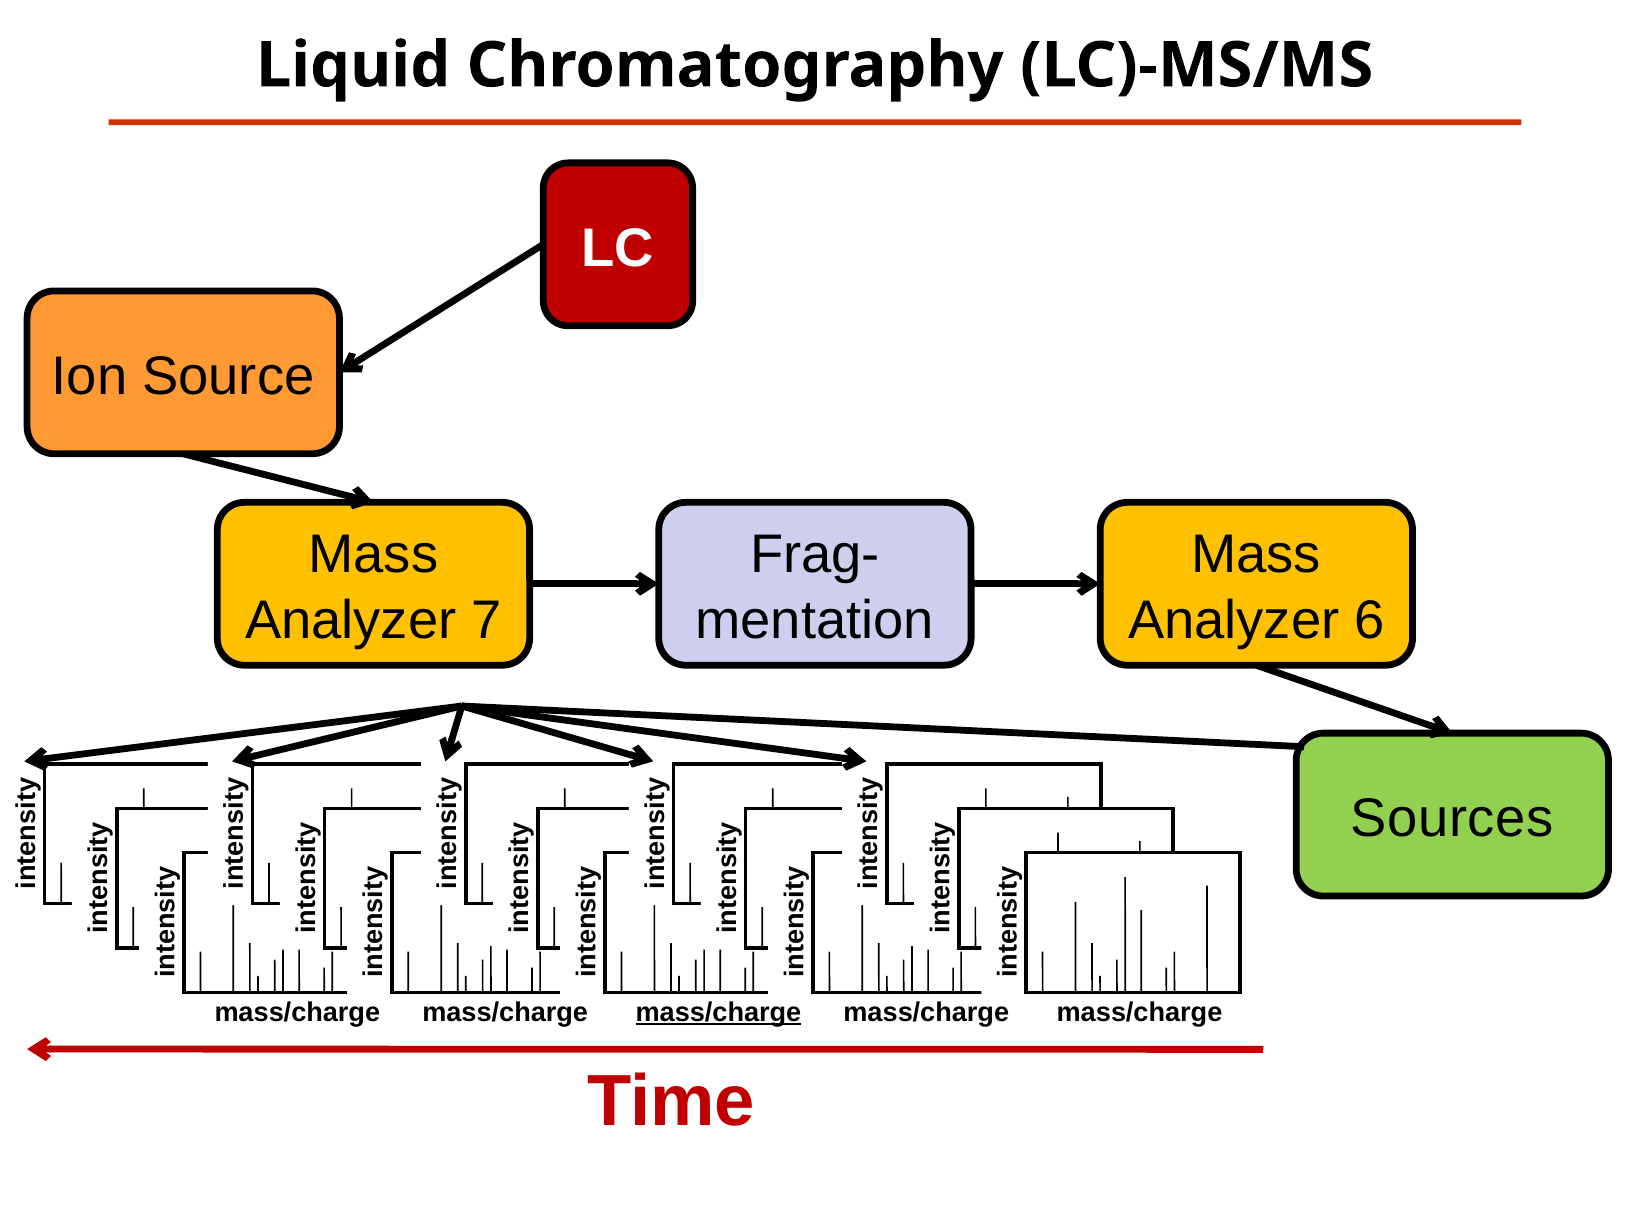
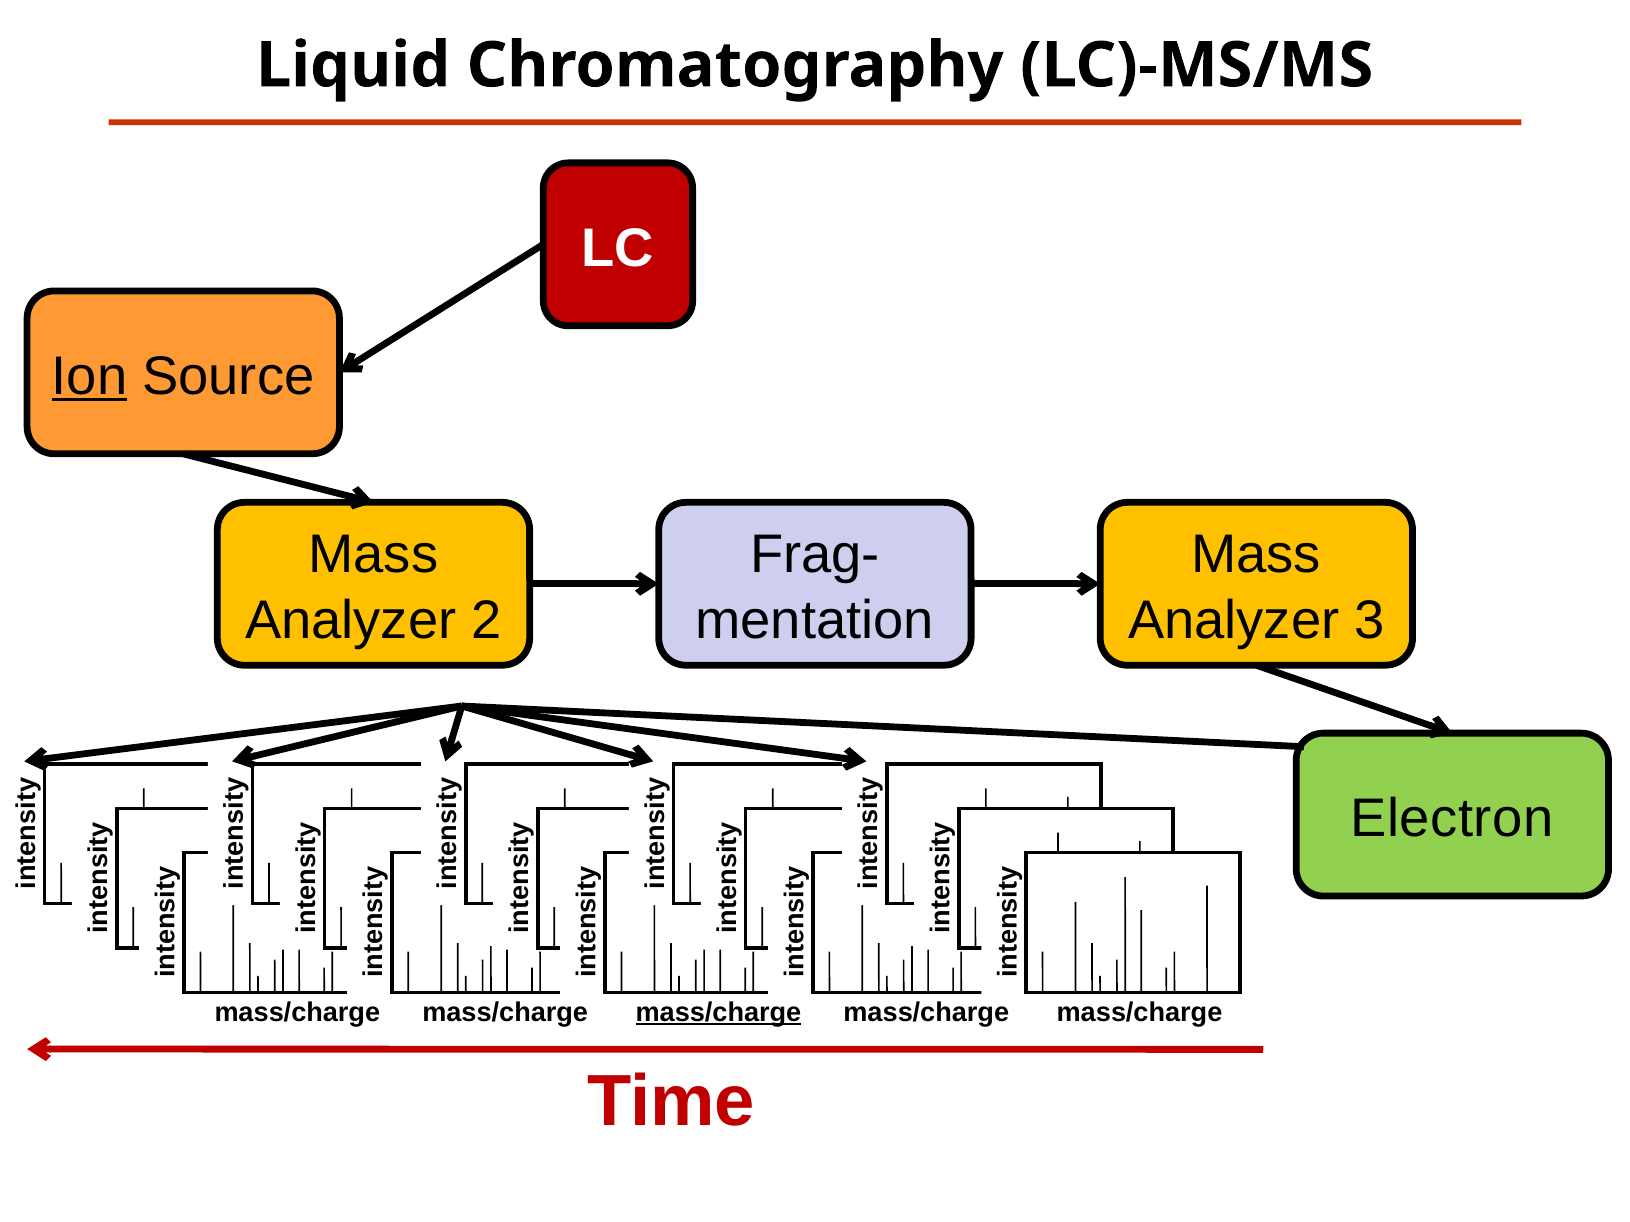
Ion underline: none -> present (90, 376)
7: 7 -> 2 (486, 620)
6: 6 -> 3 (1369, 620)
Sources: Sources -> Electron (1452, 819)
